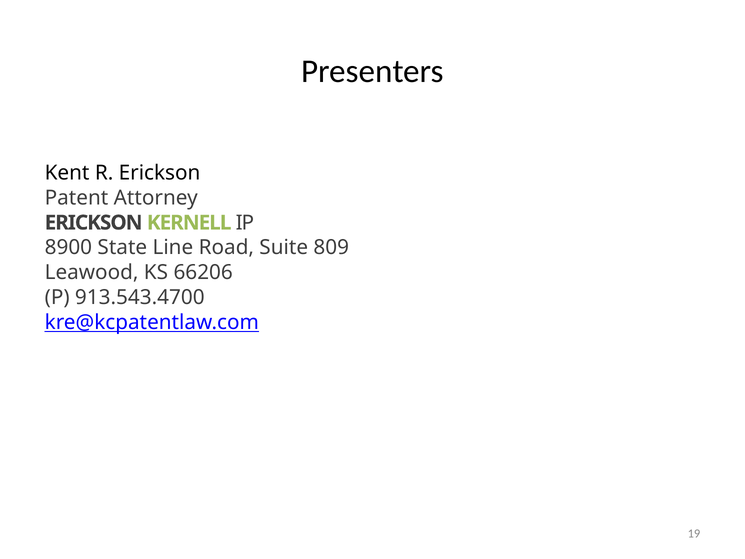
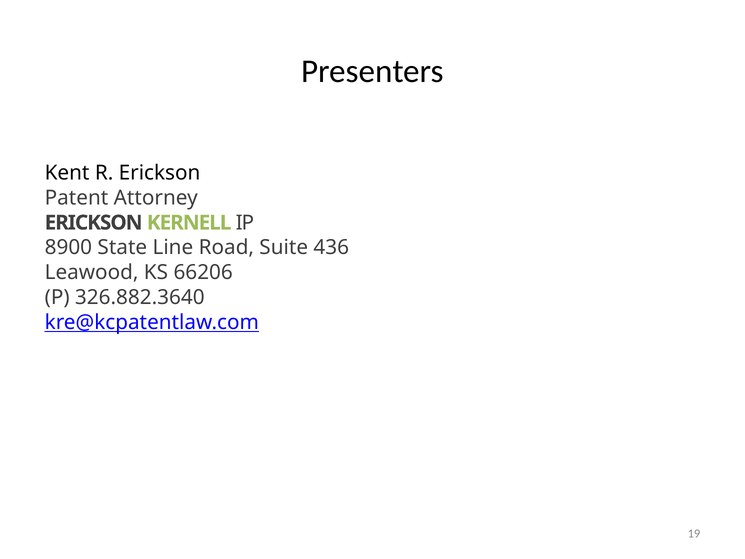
809: 809 -> 436 (331, 247)
913.543.4700: 913.543.4700 -> 326.882.3640 (140, 297)
